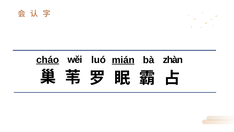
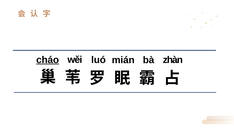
mián underline: present -> none (123, 60)
